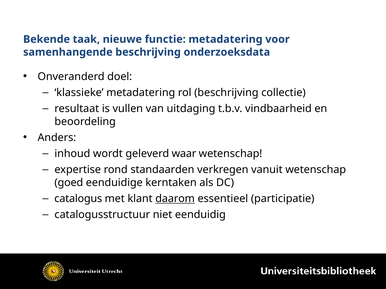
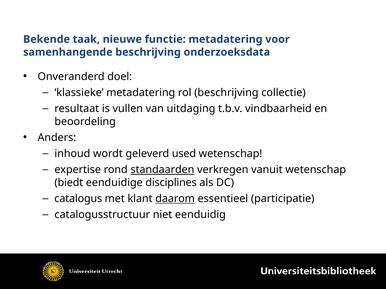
waar: waar -> used (184, 154)
standaarden underline: none -> present (162, 170)
goed: goed -> biedt (69, 183)
kerntaken: kerntaken -> disciplines (171, 183)
